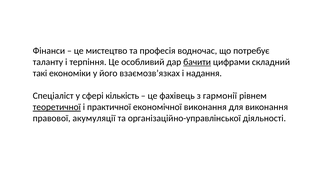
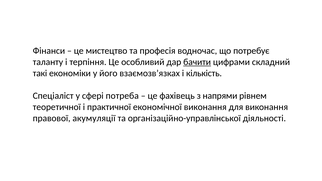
надання: надання -> кількість (204, 73)
кількість: кількість -> потреба (122, 96)
гармонії: гармонії -> напрями (220, 96)
теоретичної underline: present -> none (57, 107)
